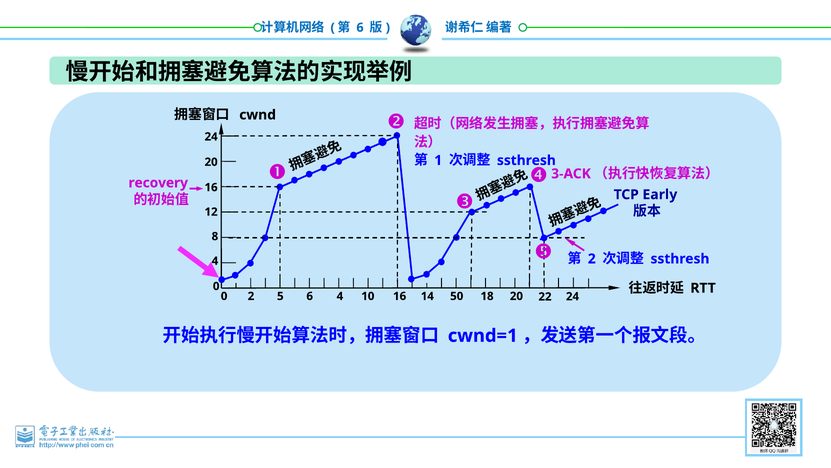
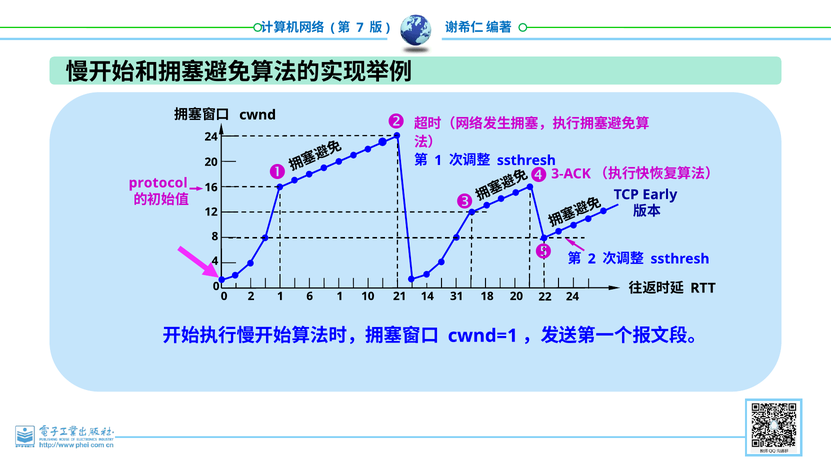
6: 6 -> 7 (360, 28)
recovery: recovery -> protocol (158, 183)
2 5: 5 -> 1 (280, 296)
6 4: 4 -> 1 (340, 296)
10 16: 16 -> 21 (400, 296)
50: 50 -> 31 (457, 296)
